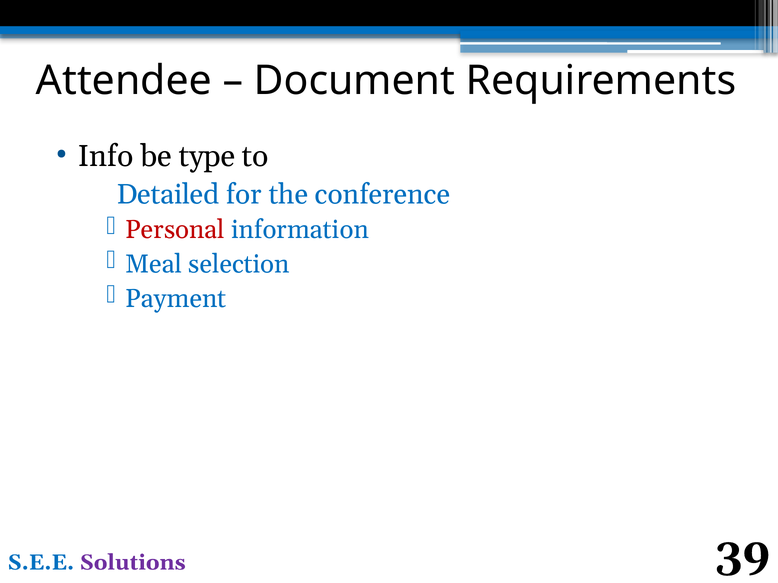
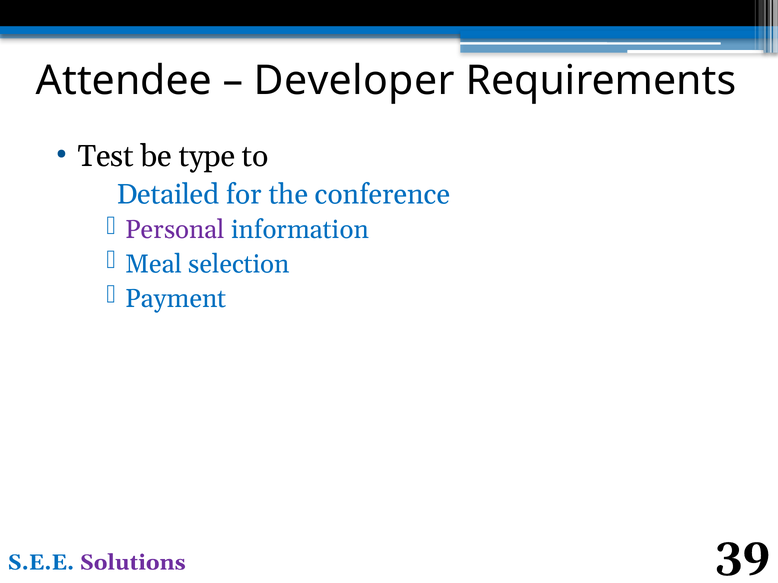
Document: Document -> Developer (354, 81)
Info: Info -> Test (106, 156)
Personal colour: red -> purple (175, 230)
